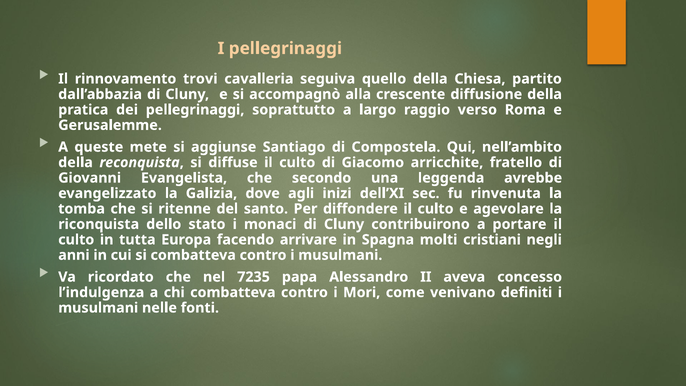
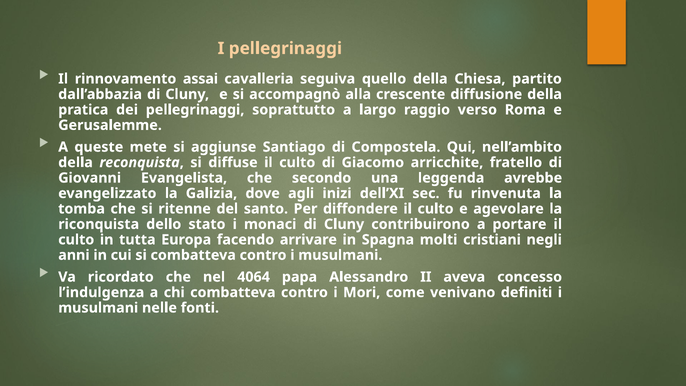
trovi: trovi -> assai (200, 79)
7235: 7235 -> 4064 (254, 277)
